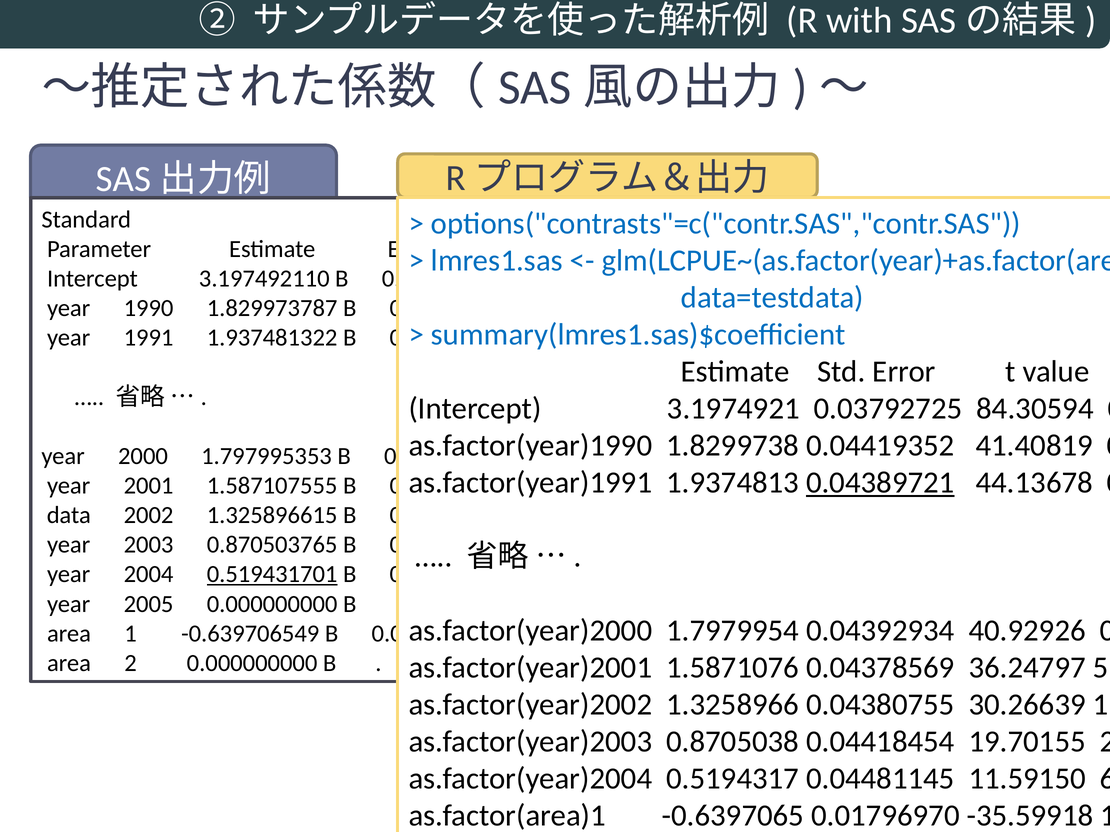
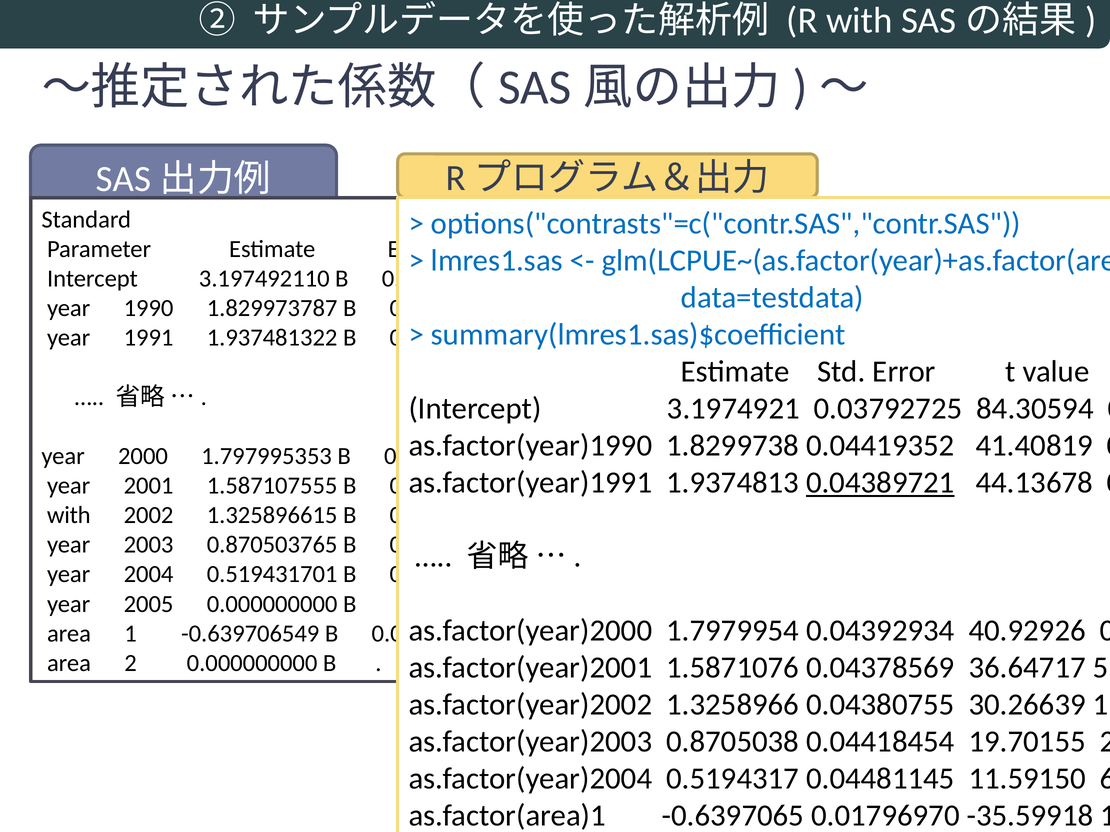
data: data -> with (69, 515)
0.519431701 underline: present -> none (272, 575)
36.24797: 36.24797 -> 36.64717 (1027, 668)
